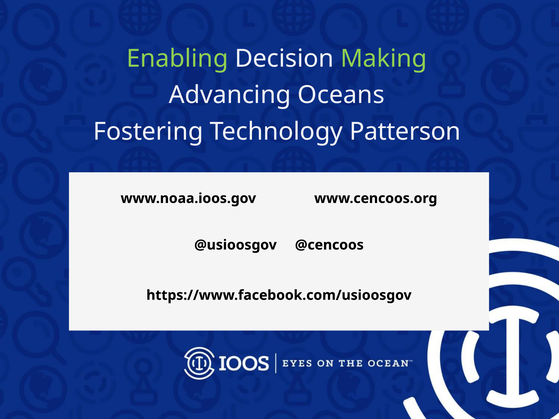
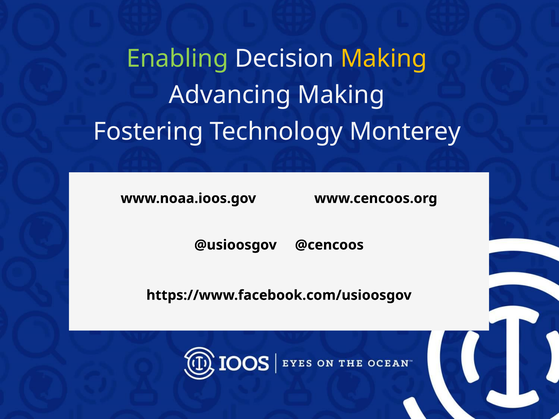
Making colour: light green -> yellow (384, 59)
Advancing Oceans: Oceans -> Making (341, 95)
Patterson: Patterson -> Monterey (405, 132)
